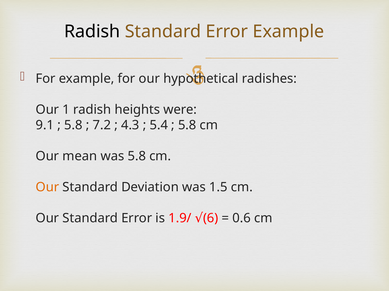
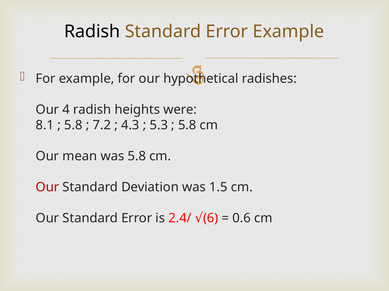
1: 1 -> 4 (66, 110)
9.1: 9.1 -> 8.1 (45, 125)
5.4: 5.4 -> 5.3 (159, 125)
Our colour: orange -> red (47, 188)
1.9/: 1.9/ -> 2.4/ (180, 219)
